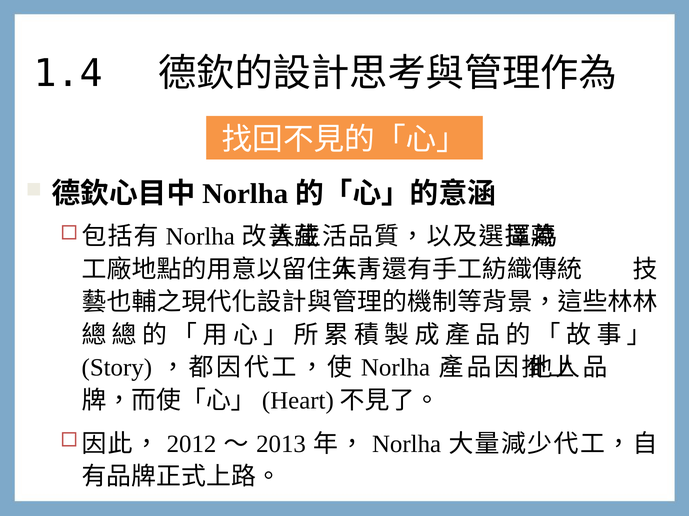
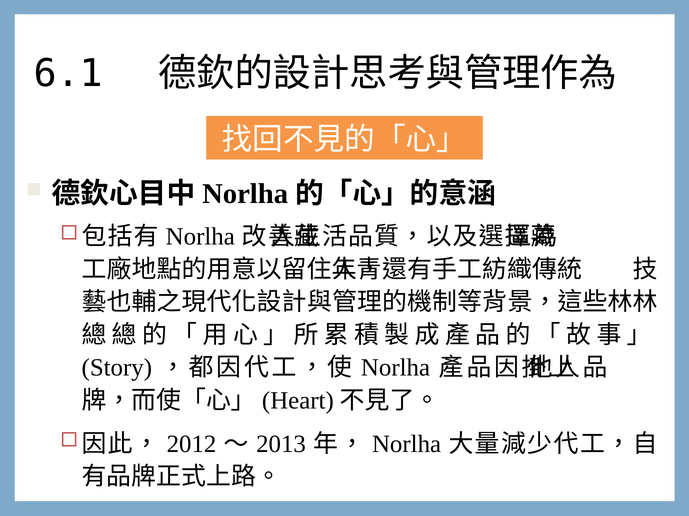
1.4: 1.4 -> 6.1 (68, 74)
